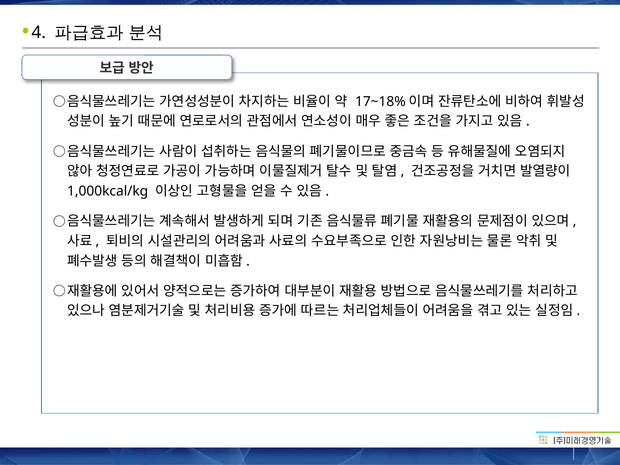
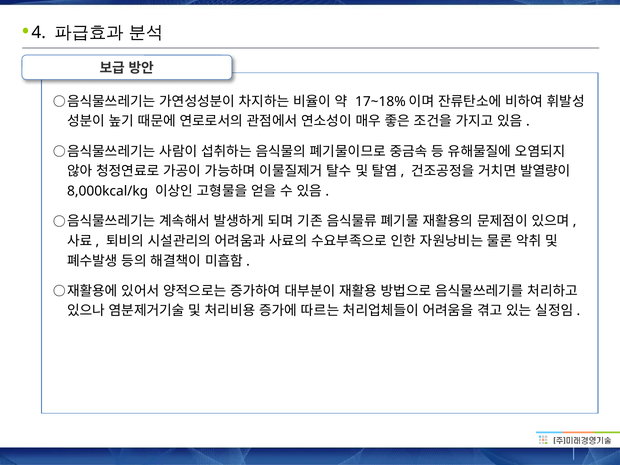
1,000kcal/kg: 1,000kcal/kg -> 8,000kcal/kg (108, 191)
